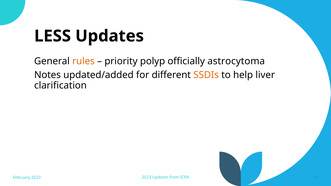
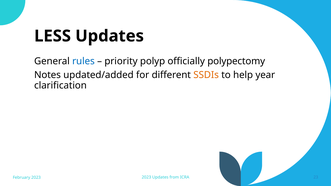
rules colour: orange -> blue (83, 61)
astrocytoma: astrocytoma -> polypectomy (236, 61)
liver: liver -> year (265, 75)
